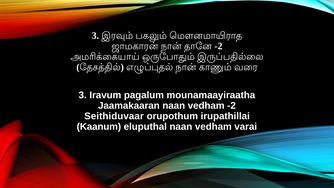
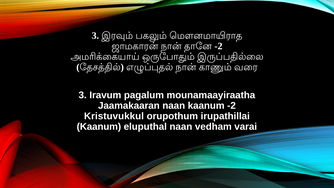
Jaamakaaran naan vedham: vedham -> kaanum (206, 106)
Seithiduvaar: Seithiduvaar -> Kristuvukkul (114, 116)
